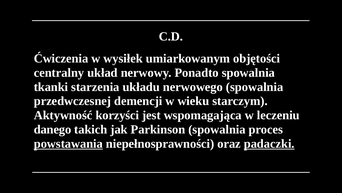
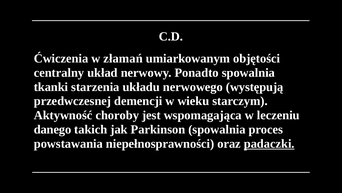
wysiłek: wysiłek -> złamań (123, 58)
nerwowego spowalnia: spowalnia -> występują (255, 87)
korzyści: korzyści -> choroby (117, 115)
powstawania underline: present -> none (68, 143)
